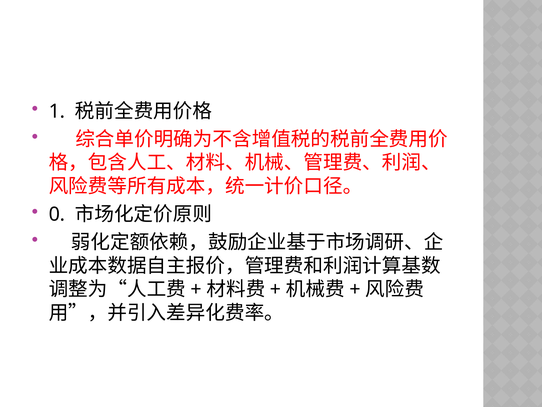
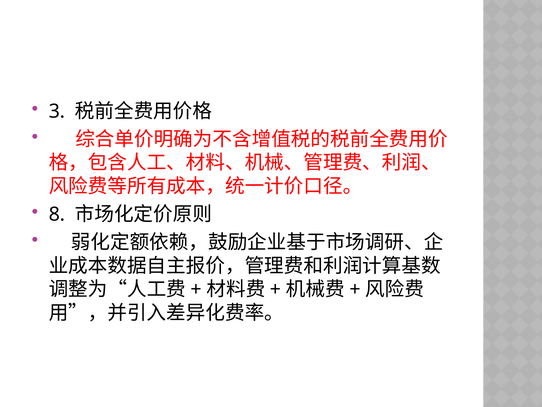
1: 1 -> 3 (57, 111)
0: 0 -> 8 (57, 214)
